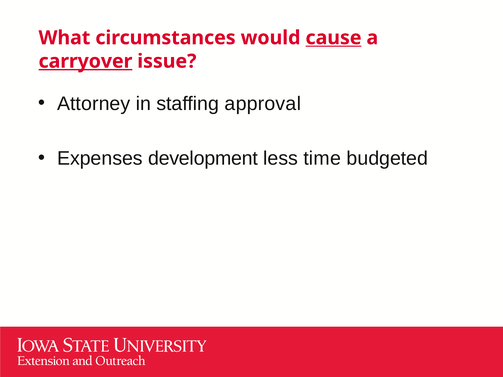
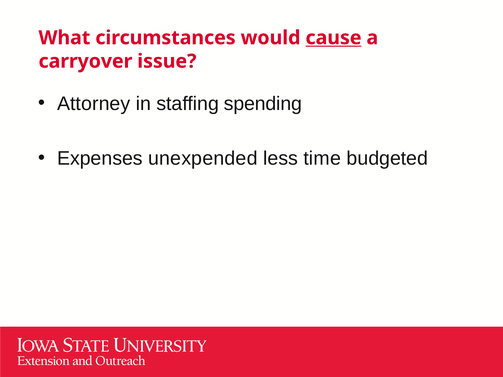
carryover underline: present -> none (85, 61)
approval: approval -> spending (263, 104)
development: development -> unexpended (203, 158)
